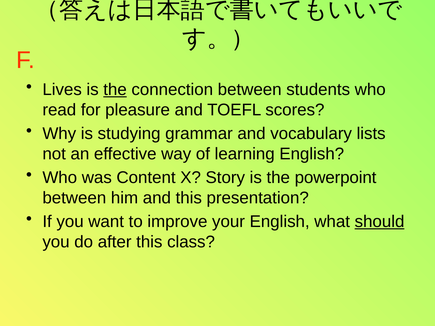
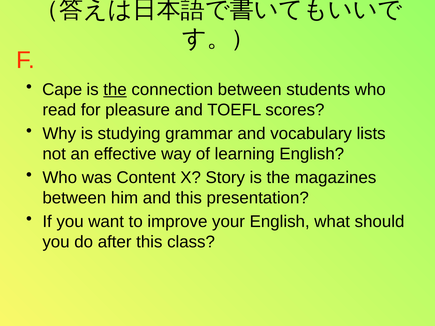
Lives: Lives -> Cape (62, 90)
powerpoint: powerpoint -> magazines (335, 178)
should underline: present -> none (380, 222)
